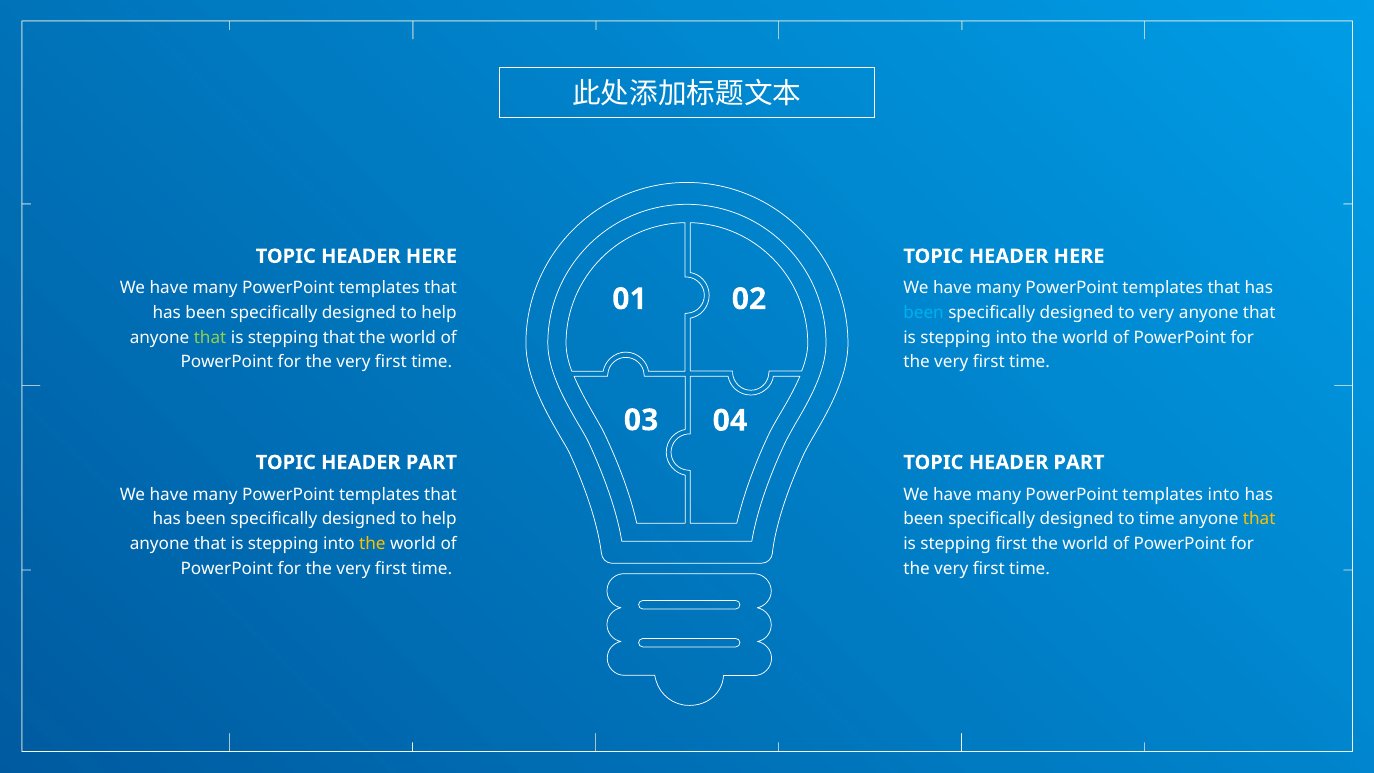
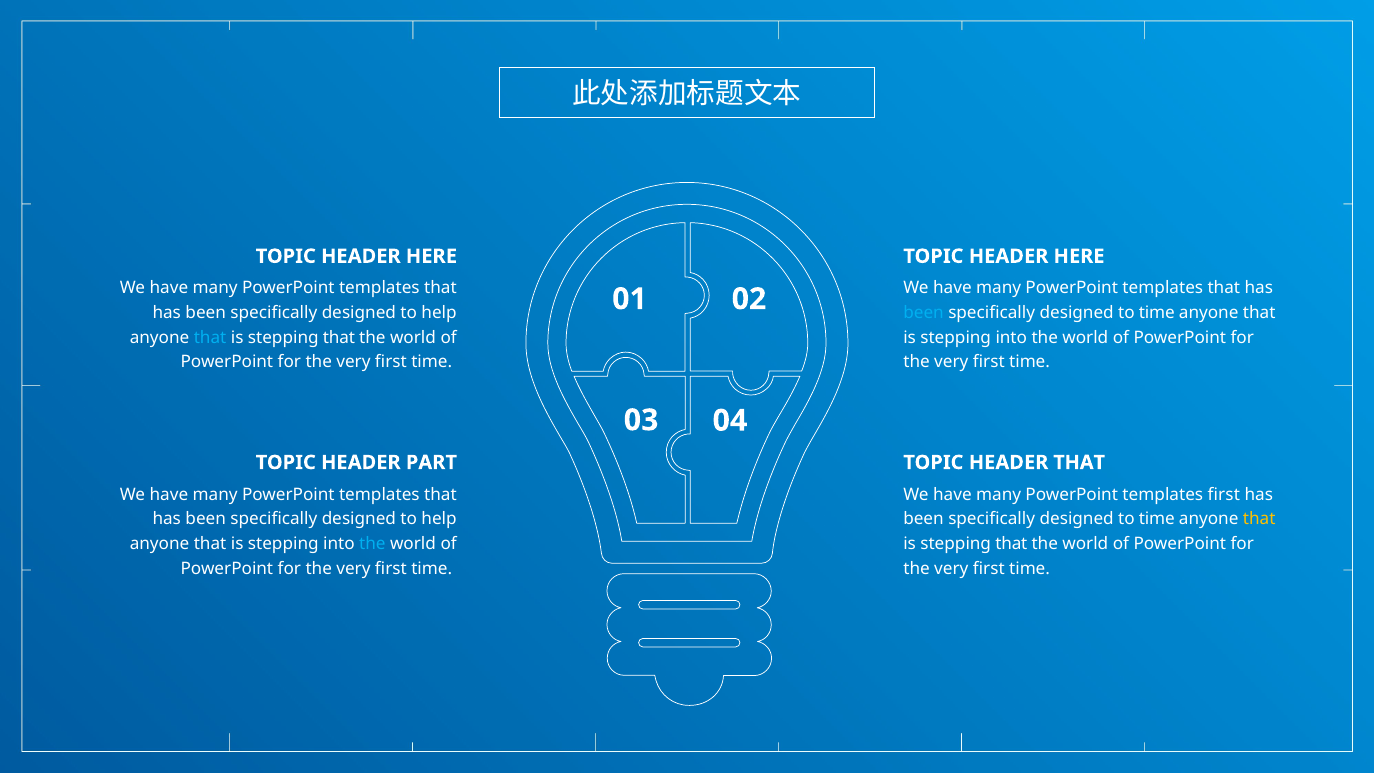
very: very -> time (1157, 313)
that colour: light green -> light blue (210, 338)
PART: PART -> THAT (1079, 462)
templates into: into -> first (1224, 494)
the colour: yellow -> light blue (372, 544)
first: first -> that (1011, 544)
